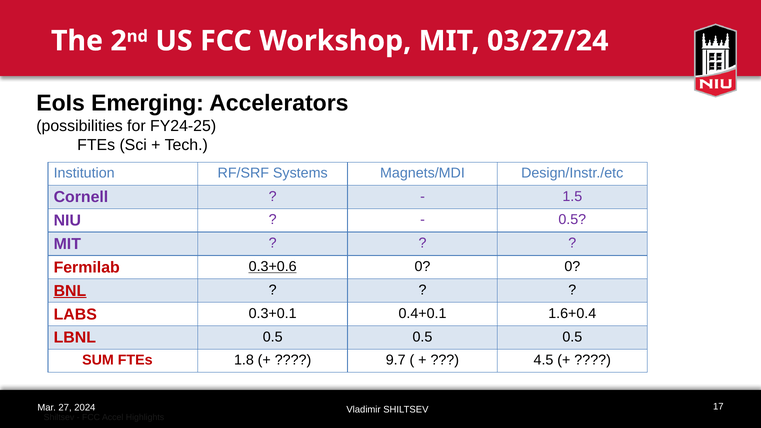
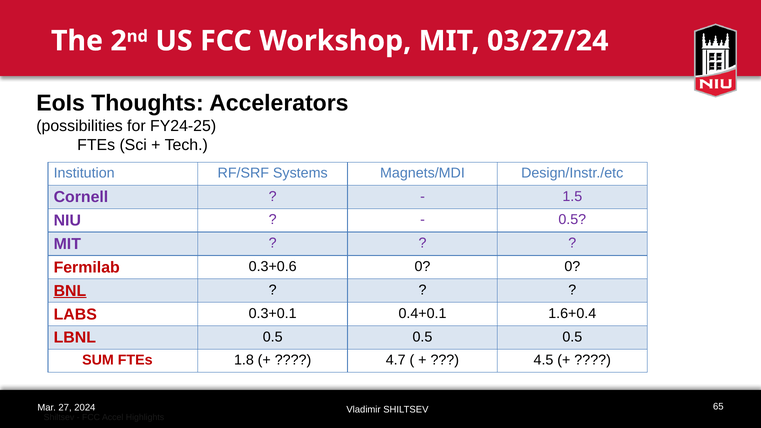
Emerging: Emerging -> Thoughts (147, 103)
0.3+0.6 underline: present -> none (273, 267)
9.7: 9.7 -> 4.7 (396, 360)
17: 17 -> 65 (718, 407)
